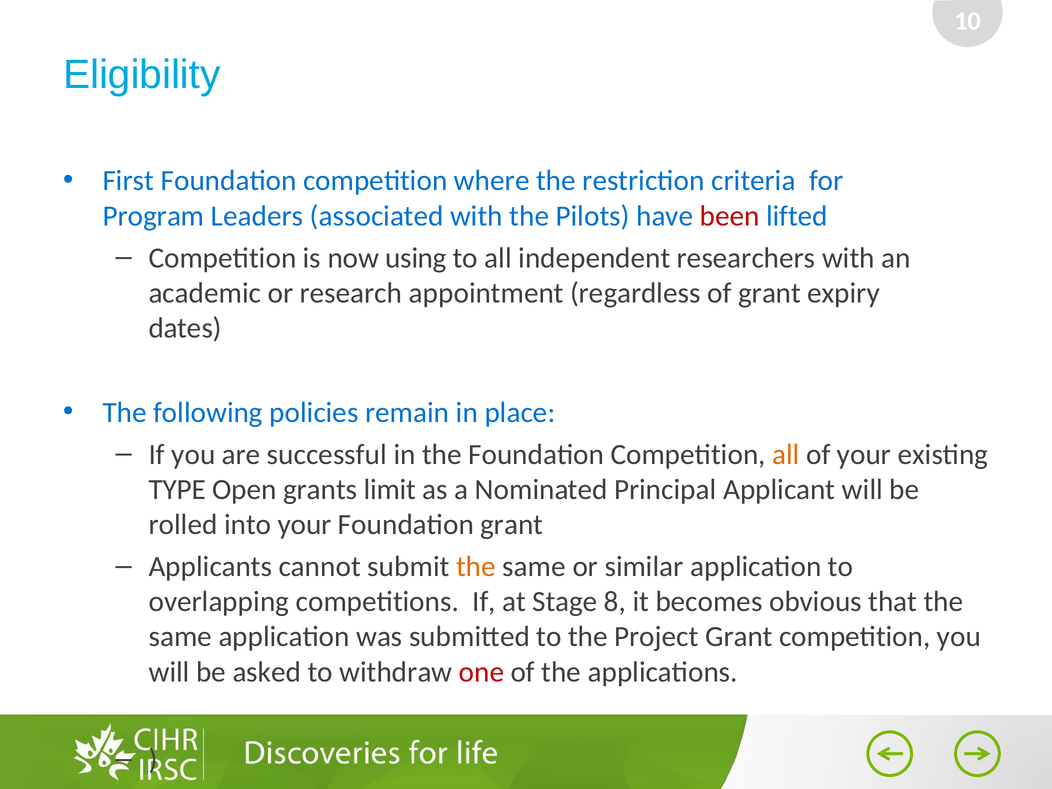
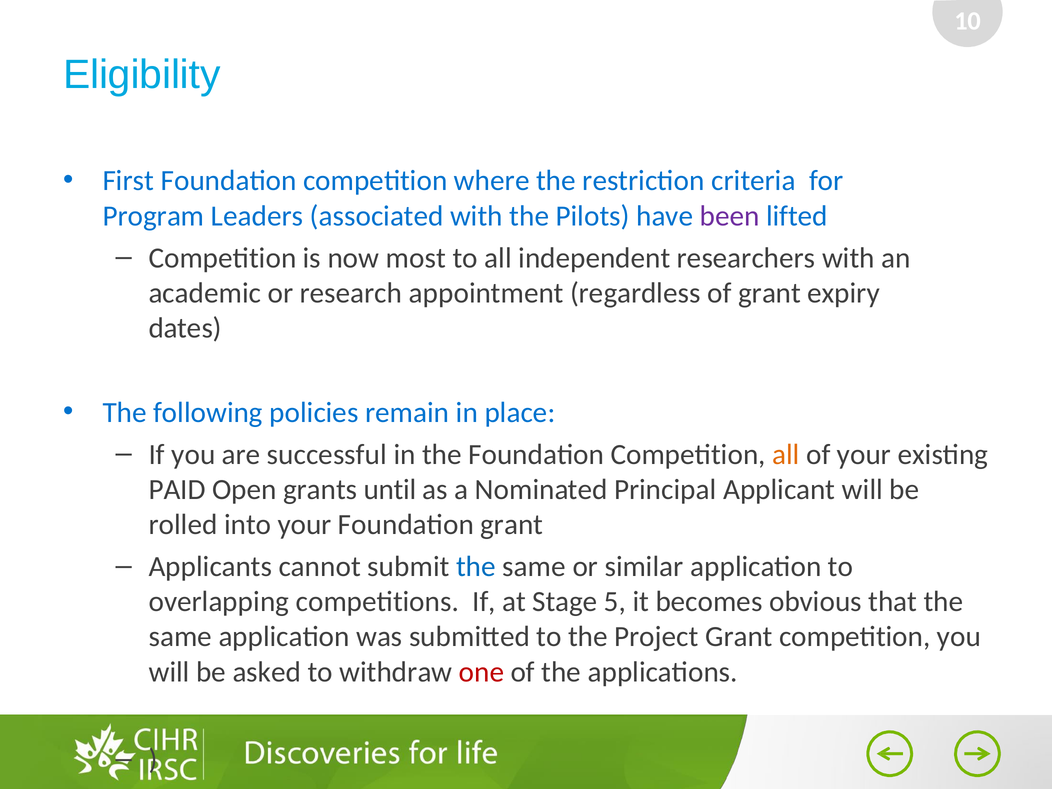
been colour: red -> purple (730, 216)
using: using -> most (416, 258)
TYPE: TYPE -> PAID (177, 490)
limit: limit -> until (390, 490)
the colour: orange -> blue (476, 567)
8: 8 -> 5 (615, 602)
